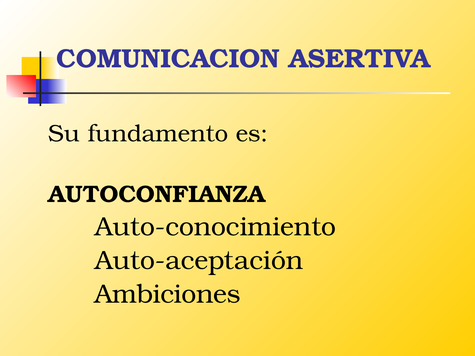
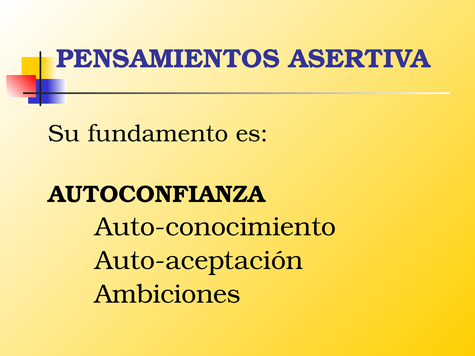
COMUNICACION: COMUNICACION -> PENSAMIENTOS (168, 59)
